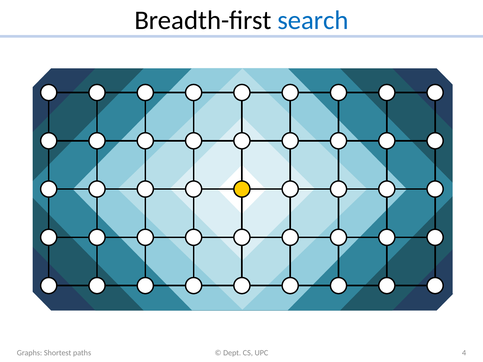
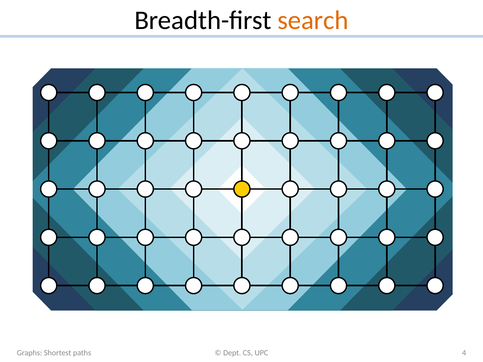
search colour: blue -> orange (313, 20)
